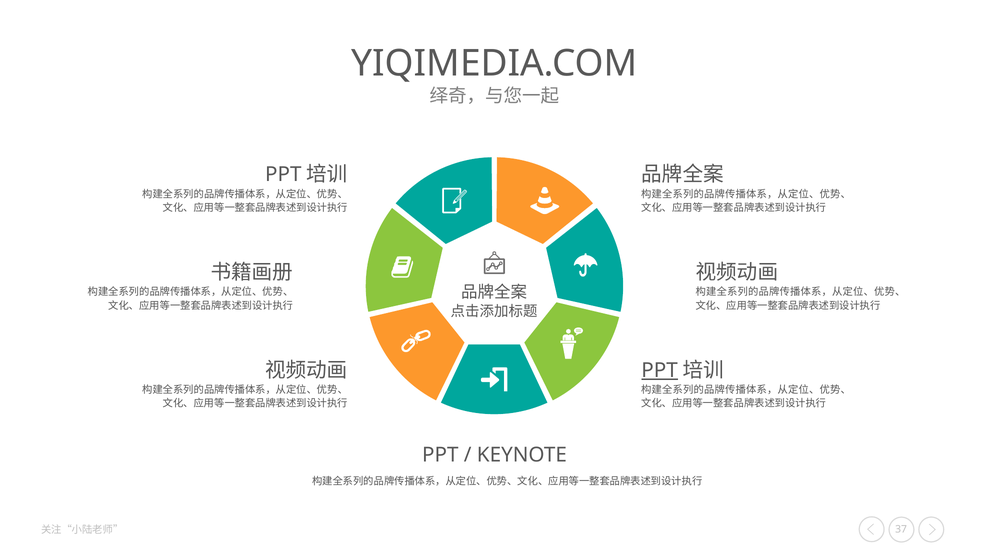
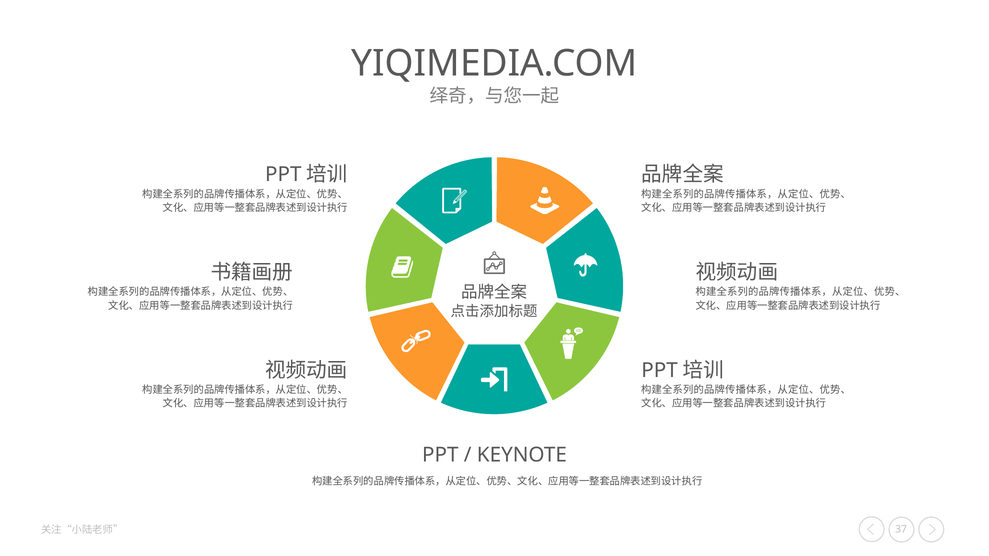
PPT underline: present -> none (660, 371)
